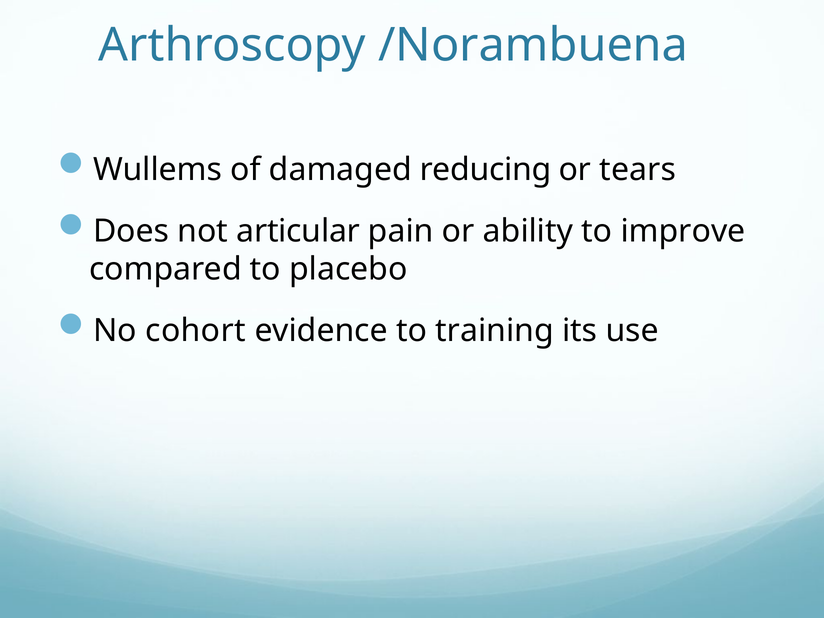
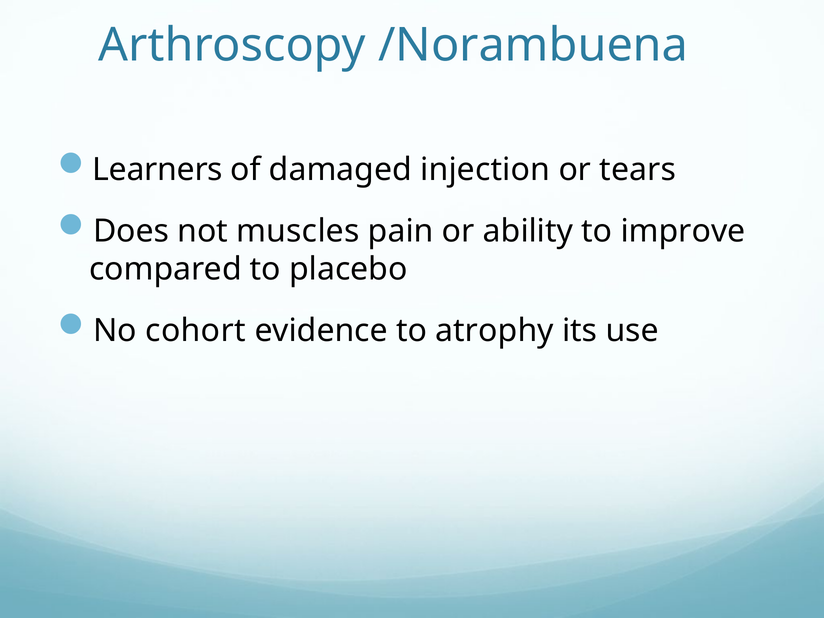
Wullems: Wullems -> Learners (158, 170)
reducing: reducing -> injection (485, 170)
articular: articular -> muscles (298, 231)
training: training -> atrophy (495, 331)
